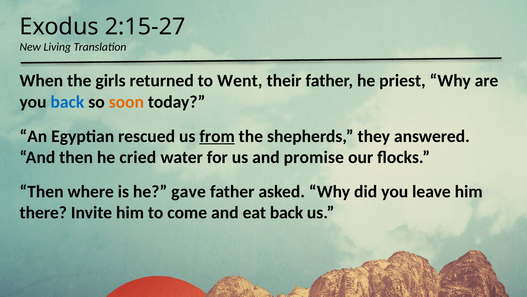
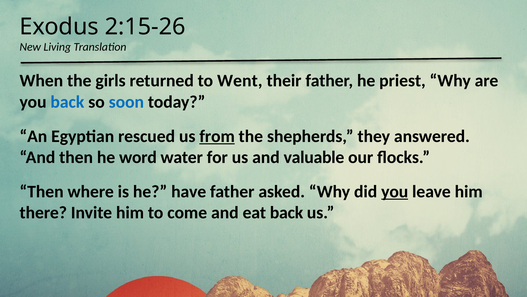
2:15-27: 2:15-27 -> 2:15-26 (145, 27)
soon colour: orange -> blue (126, 102)
cried: cried -> word (138, 157)
promise: promise -> valuable (314, 157)
gave: gave -> have (189, 191)
you underline: none -> present (395, 191)
